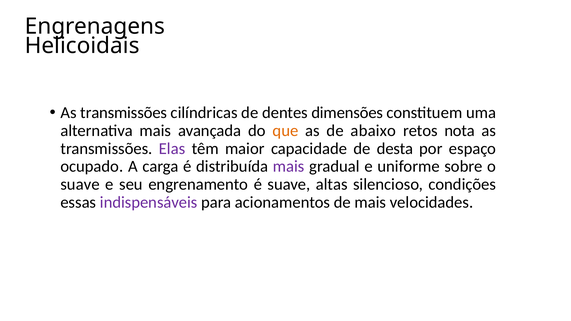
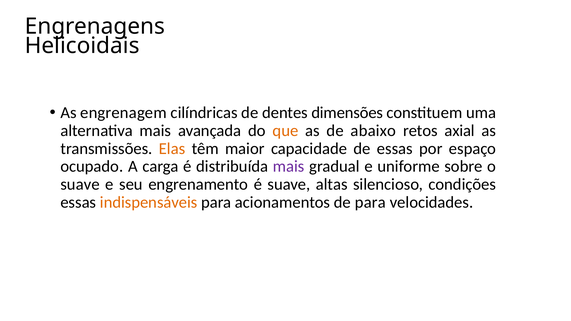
transmissões: transmissões -> engrenagem (124, 113)
nota: nota -> axial (460, 131)
Elas colour: purple -> orange (172, 149)
de desta: desta -> essas (395, 149)
indispensáveis colour: purple -> orange (149, 203)
de mais: mais -> para (370, 203)
